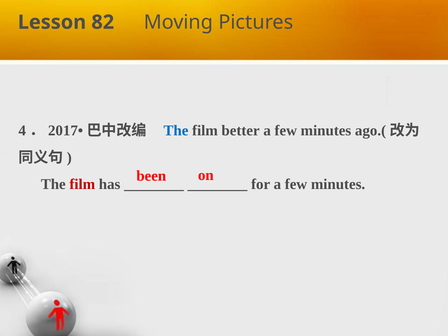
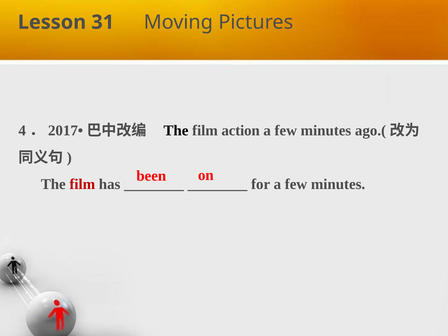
82: 82 -> 31 (103, 22)
The colour: blue -> black (176, 131)
better: better -> action (241, 131)
